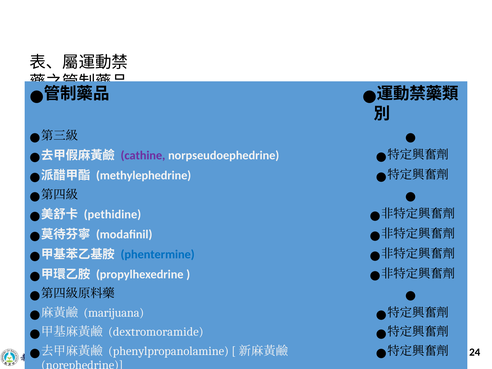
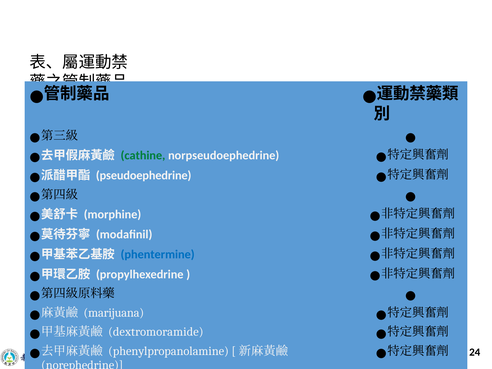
cathine colour: purple -> green (143, 155)
methylephedrine: methylephedrine -> pseudoephedrine (144, 175)
pethidine: pethidine -> morphine (112, 214)
